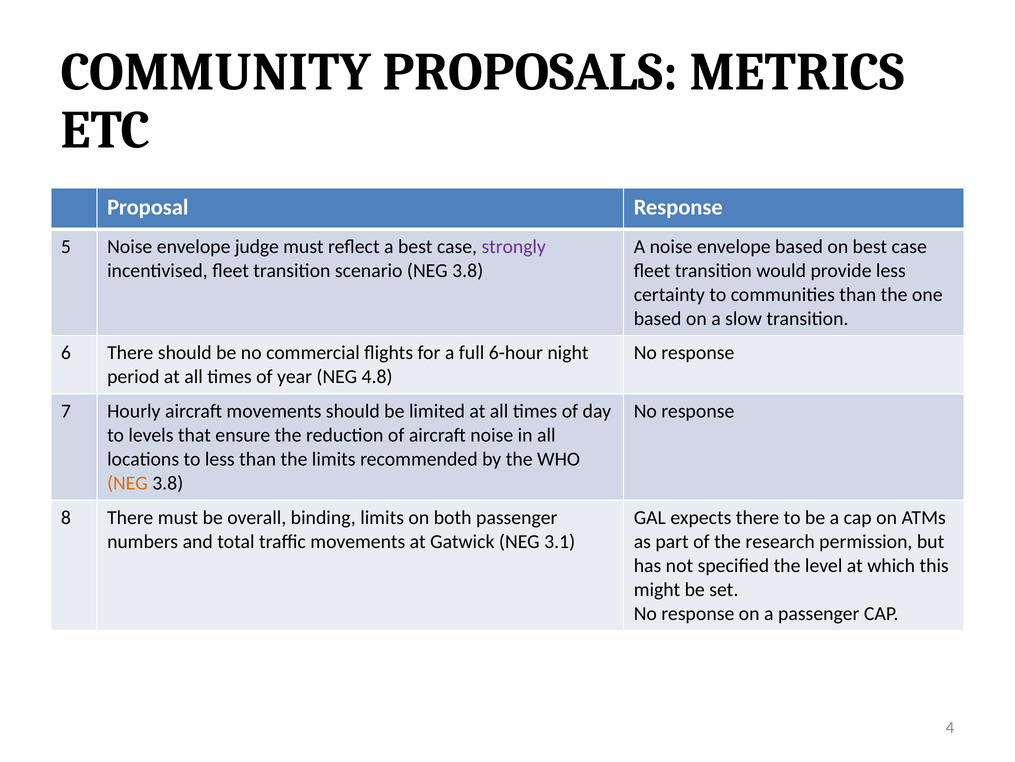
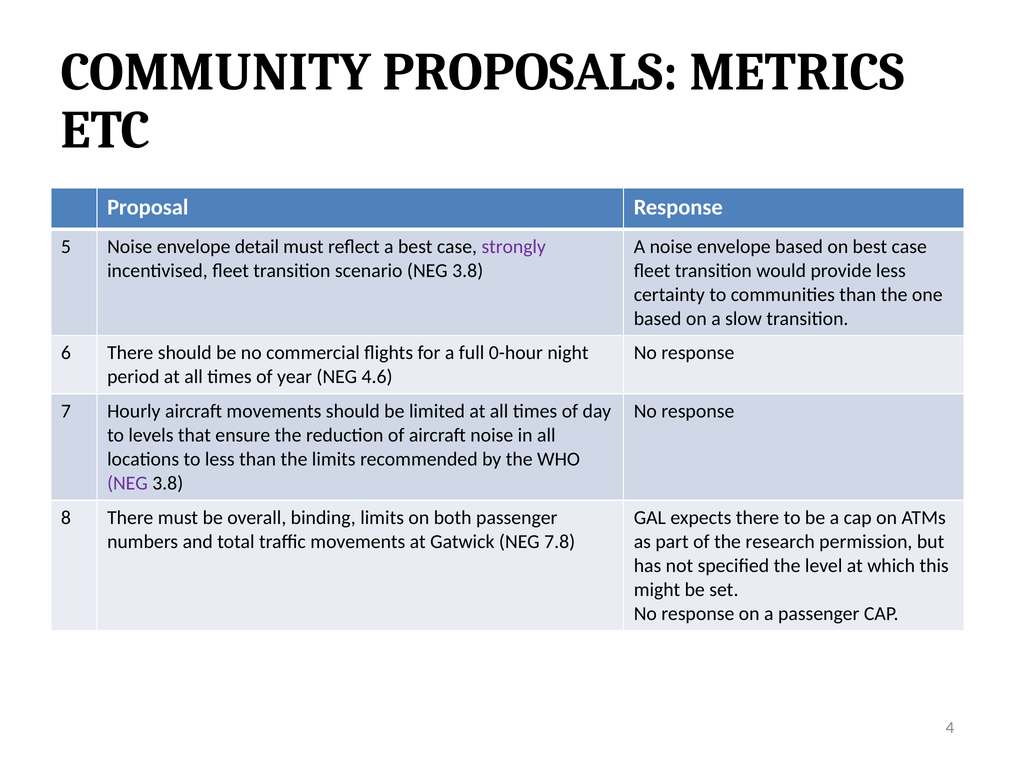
judge: judge -> detail (257, 246)
6-hour: 6-hour -> 0-hour (516, 353)
4.8: 4.8 -> 4.6 (377, 377)
NEG colour: orange -> purple (127, 483)
3.1: 3.1 -> 7.8 (560, 541)
